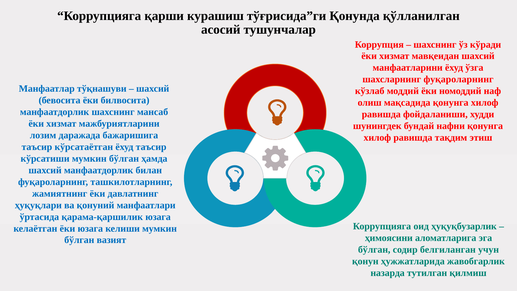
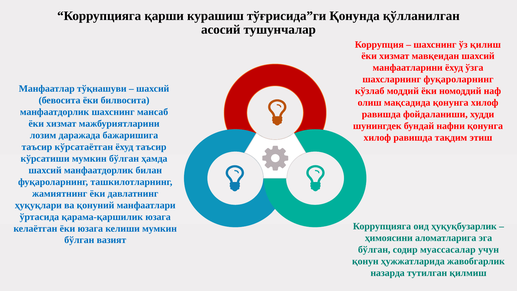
кўради: кўради -> қилиш (486, 44)
белгиланган: белгиланган -> муассасалар (448, 250)
